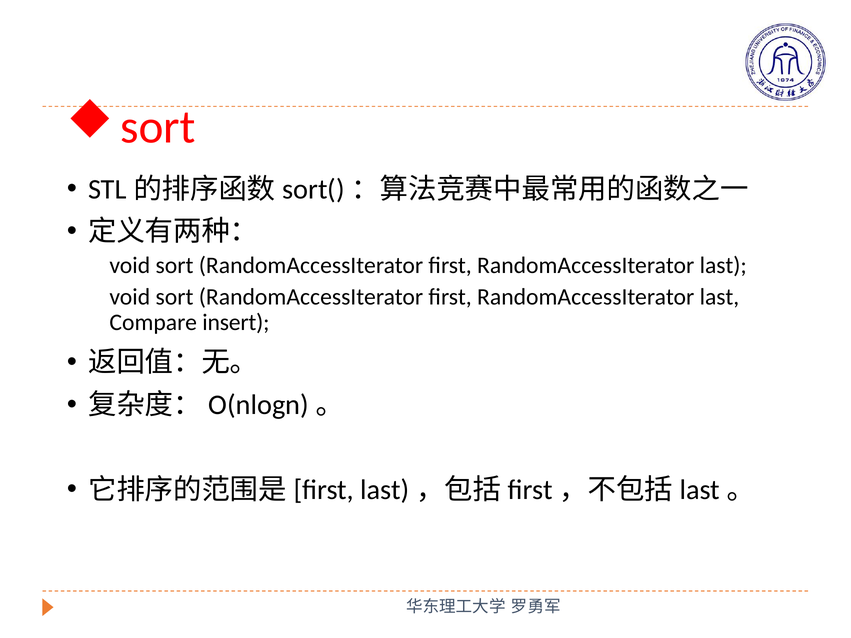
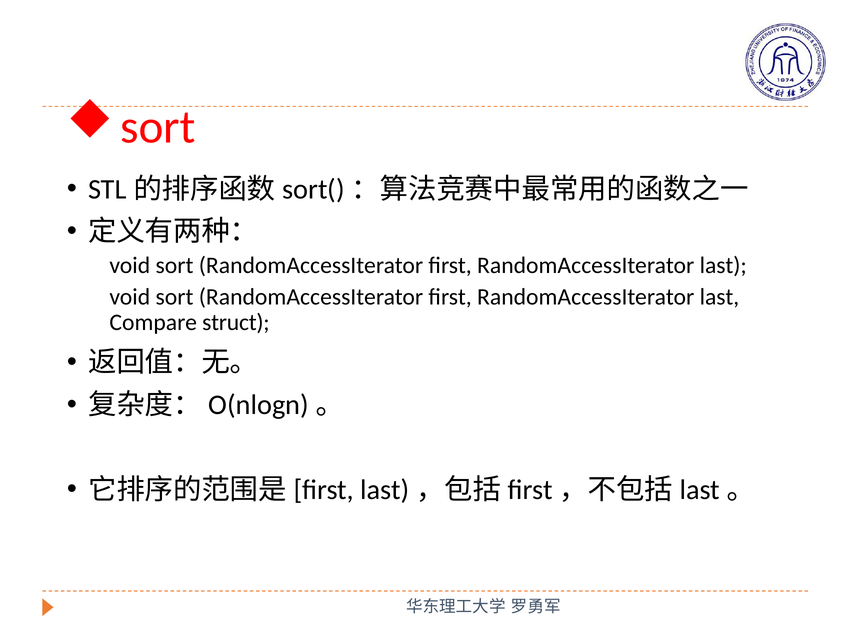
insert: insert -> struct (236, 323)
